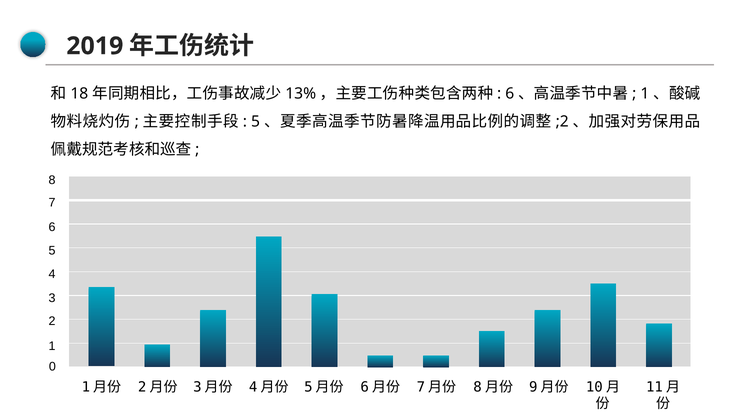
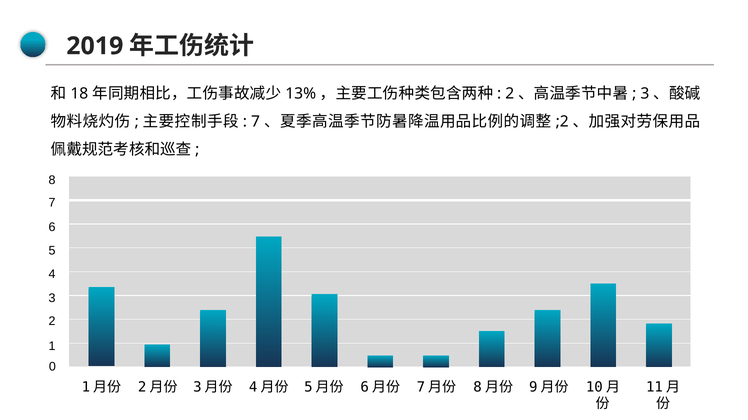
6: 6 -> 2 (510, 94)
1: 1 -> 3 (645, 94)
5: 5 -> 7 (255, 122)
